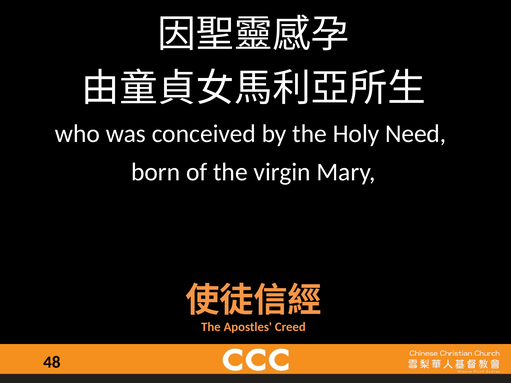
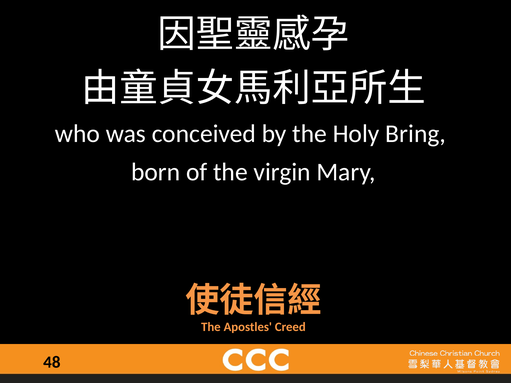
Need: Need -> Bring (416, 134)
